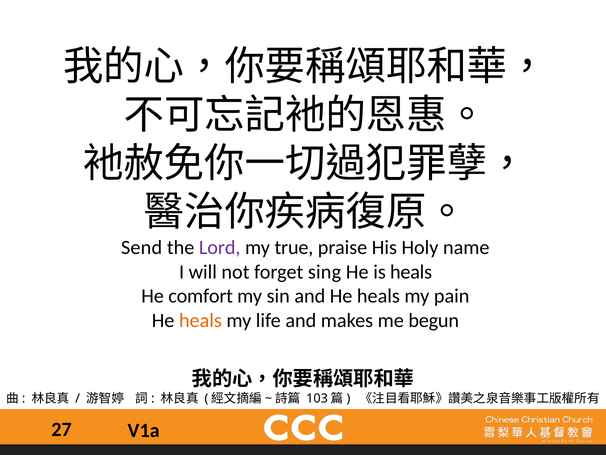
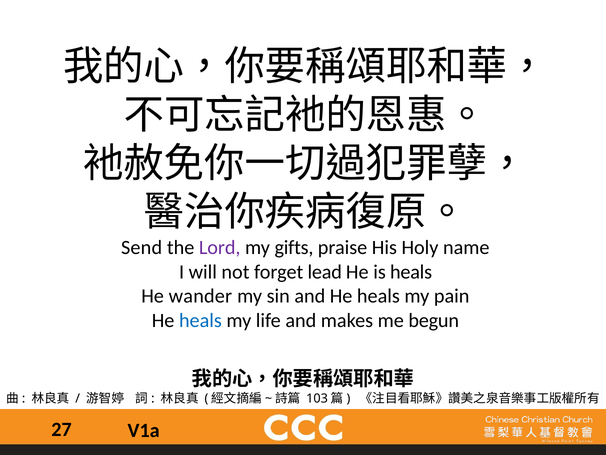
true: true -> gifts (294, 247)
sing: sing -> lead (325, 272)
comfort: comfort -> wander (200, 296)
heals colour: orange -> blue (200, 320)
